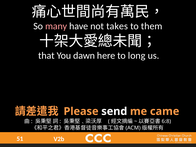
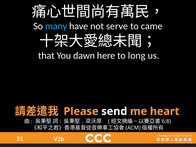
many colour: pink -> light blue (56, 26)
takes: takes -> serve (117, 26)
them: them -> came (152, 26)
came: came -> heart (165, 111)
